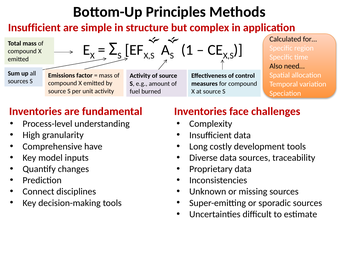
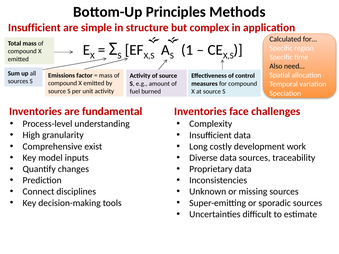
have: have -> exist (93, 147)
development tools: tools -> work (296, 147)
